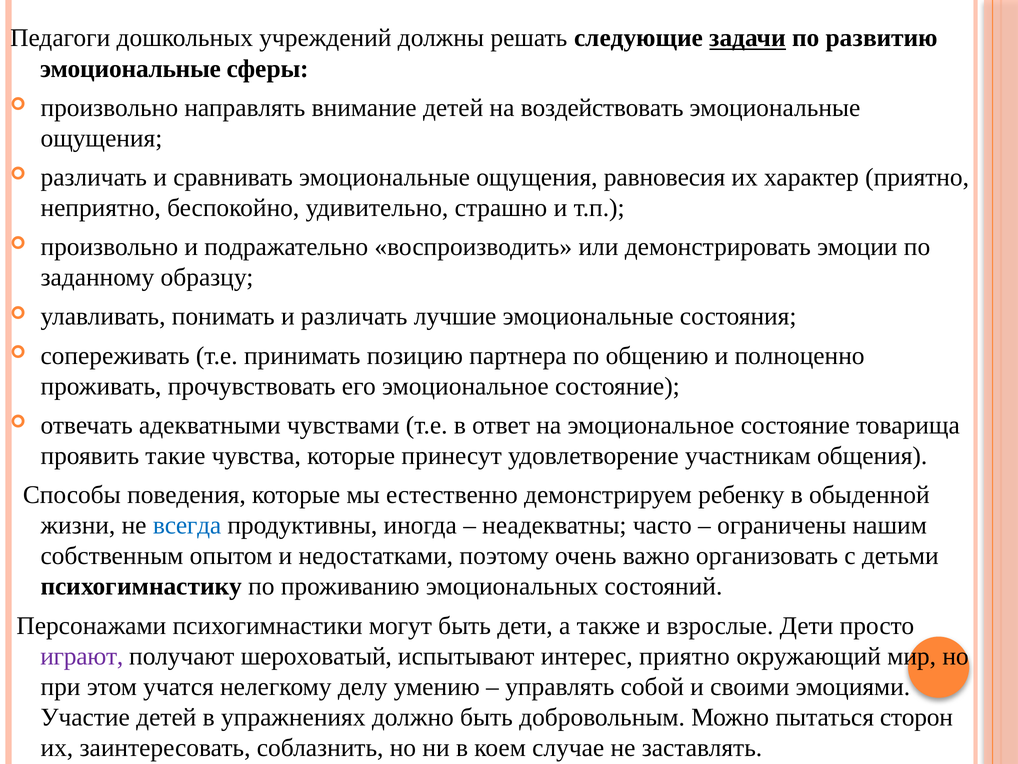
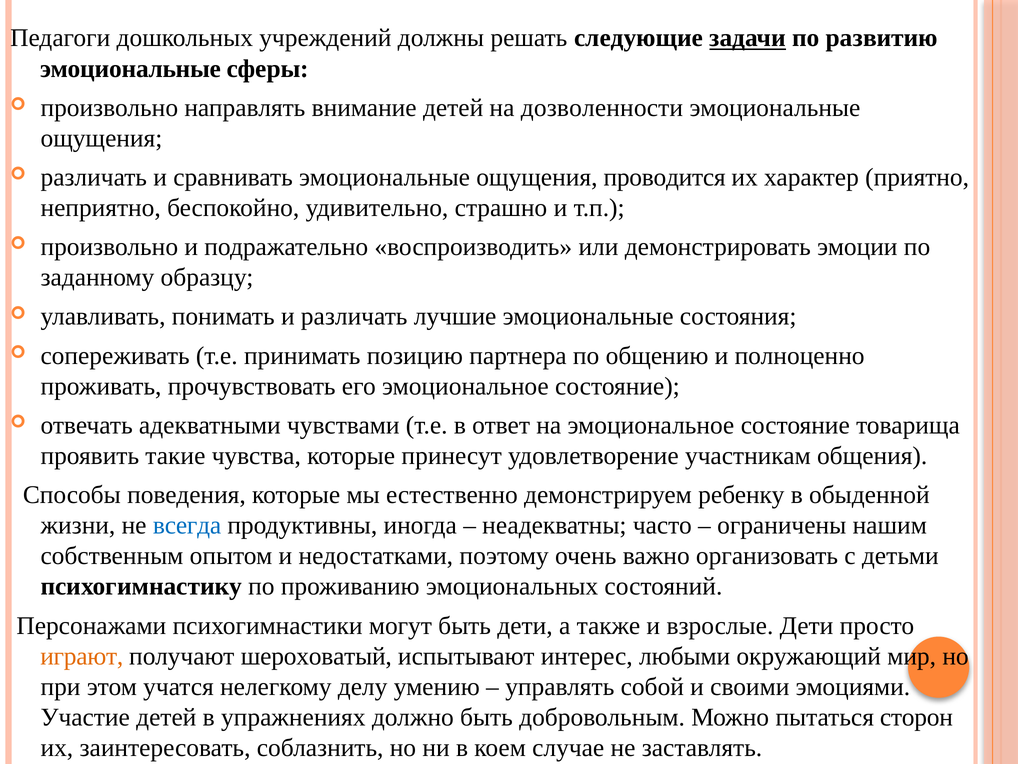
воздействовать: воздействовать -> дозволенности (602, 108)
равновесия: равновесия -> проводится (665, 177)
играют colour: purple -> orange (82, 656)
интерес приятно: приятно -> любыми (685, 656)
